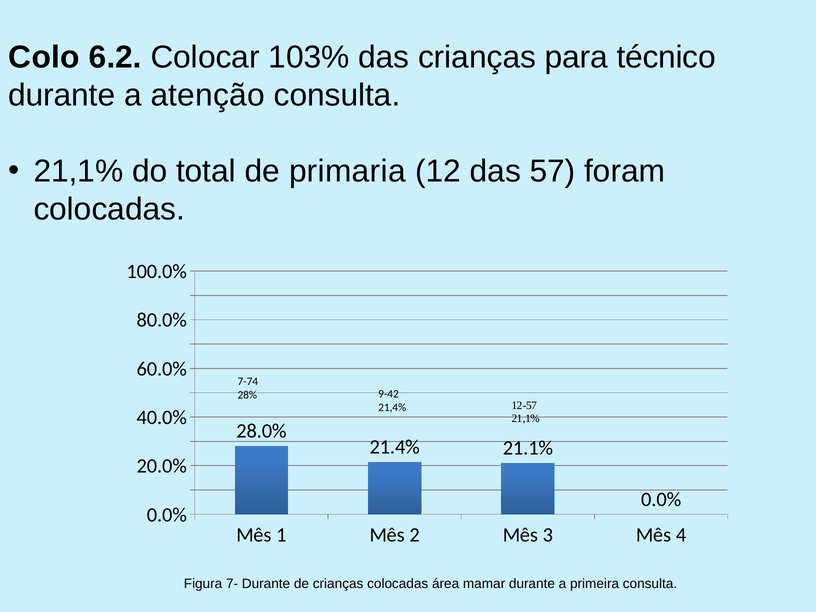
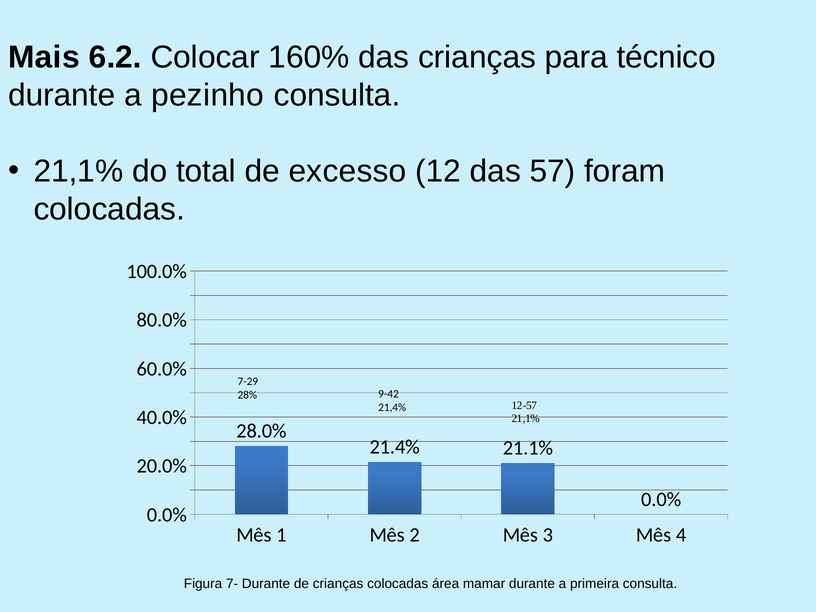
Colo: Colo -> Mais (44, 57)
103%: 103% -> 160% (309, 57)
atenção: atenção -> pezinho (208, 95)
primaria: primaria -> excesso (347, 171)
7-74: 7-74 -> 7-29 (248, 381)
